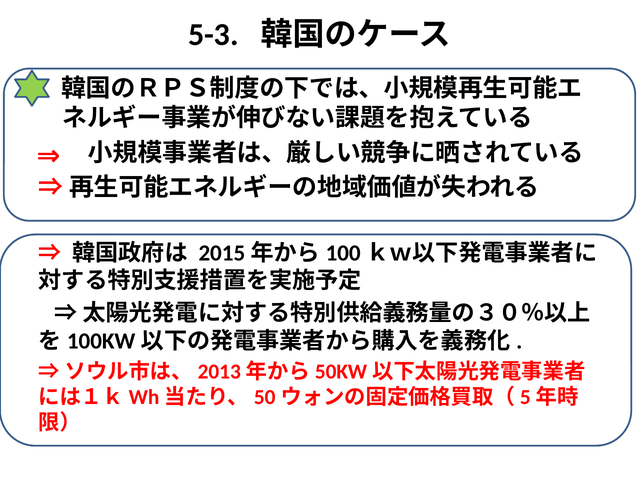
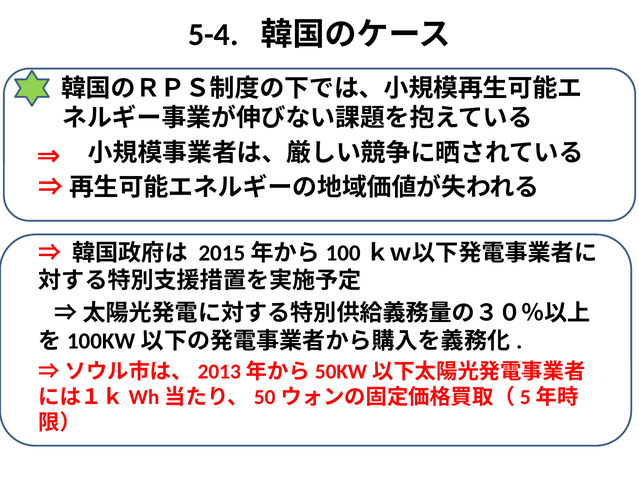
5-3: 5-3 -> 5-4 (213, 35)
